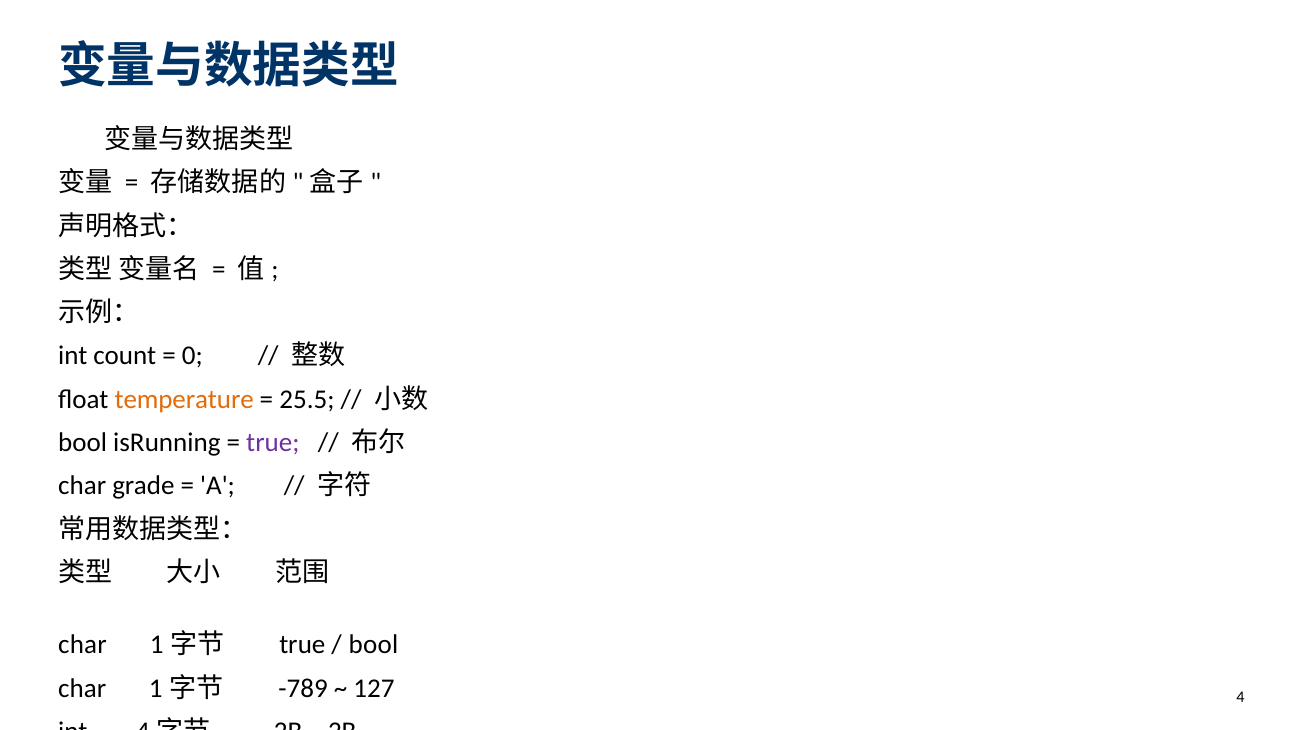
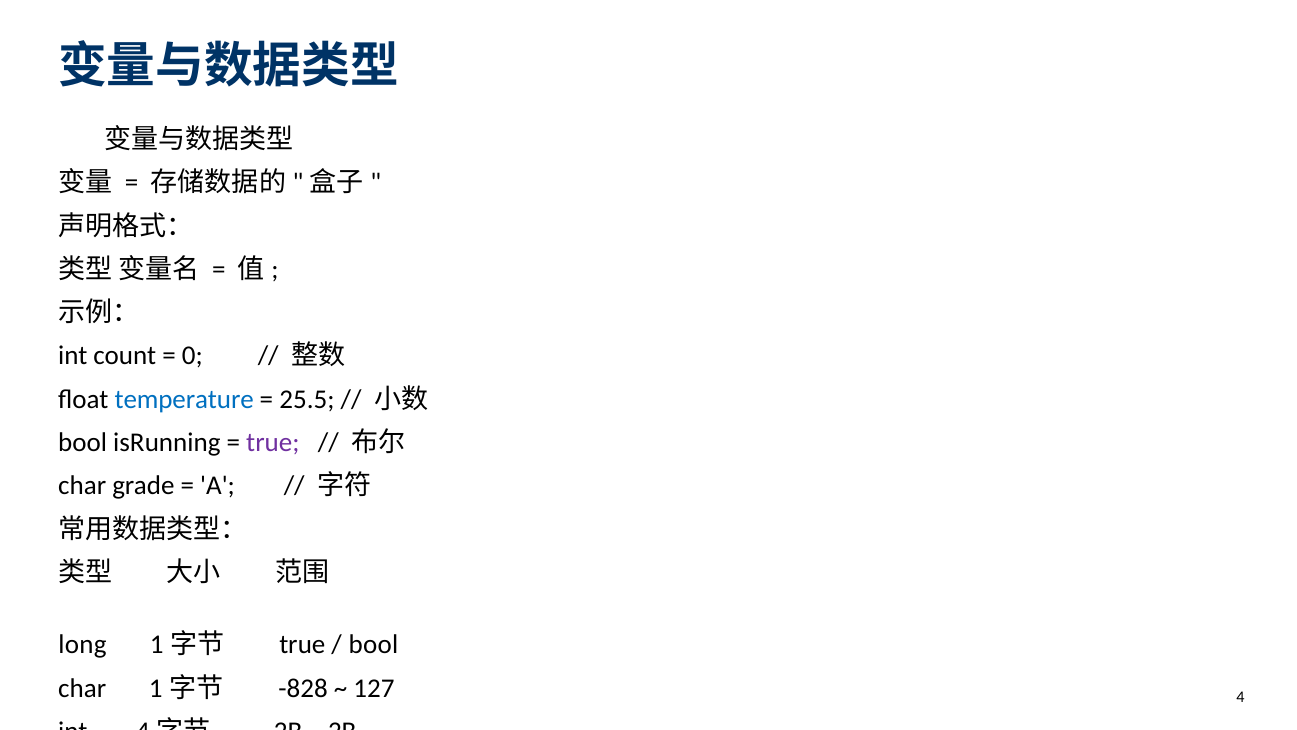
temperature colour: orange -> blue (184, 399)
char: char -> long (82, 644)
-789: -789 -> -828 (303, 688)
